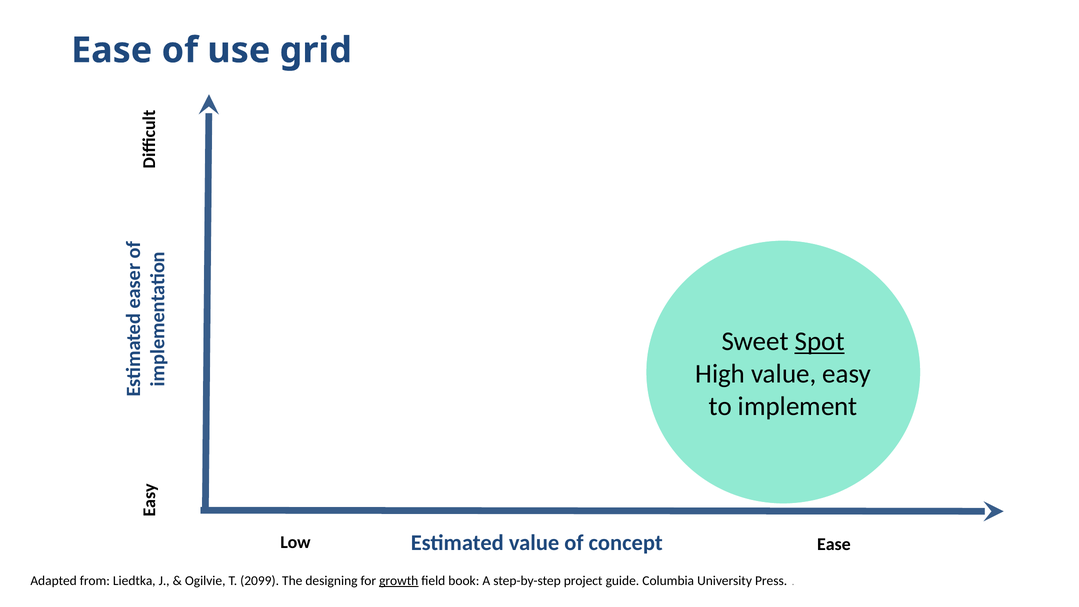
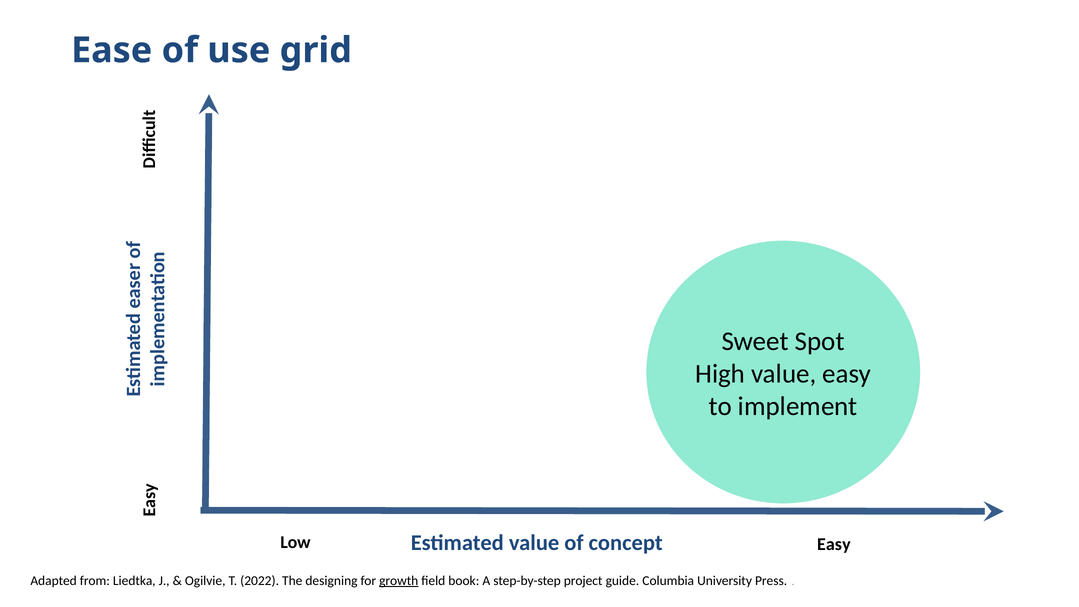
Spot underline: present -> none (820, 341)
Low Ease: Ease -> Easy (834, 544)
2099: 2099 -> 2022 (260, 581)
